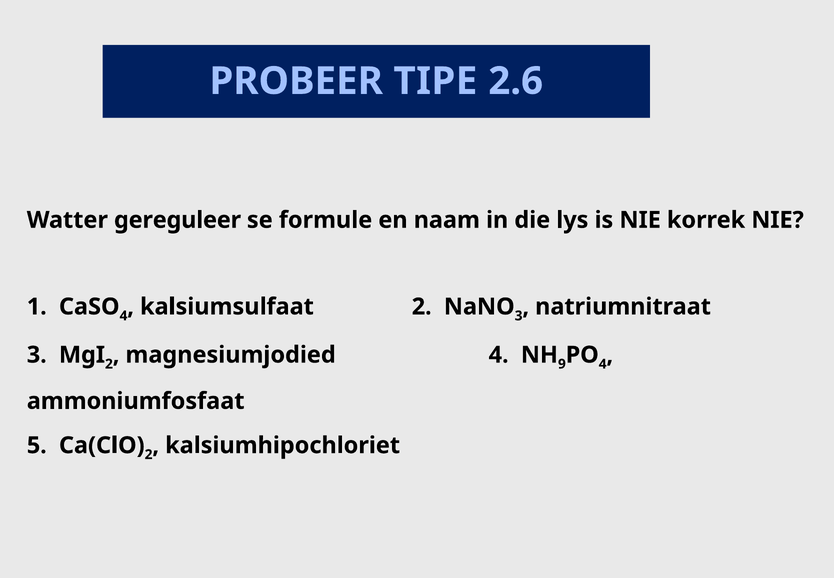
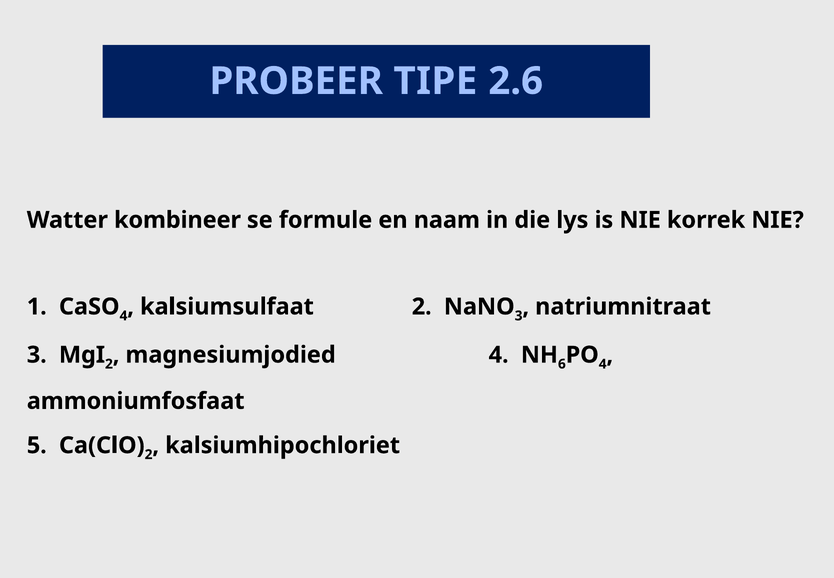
gereguleer: gereguleer -> kombineer (177, 220)
9: 9 -> 6 (562, 364)
